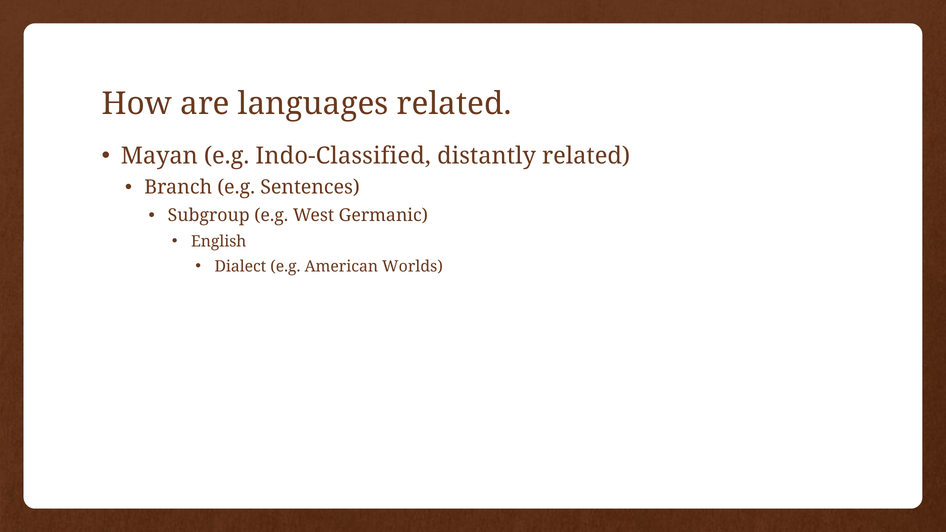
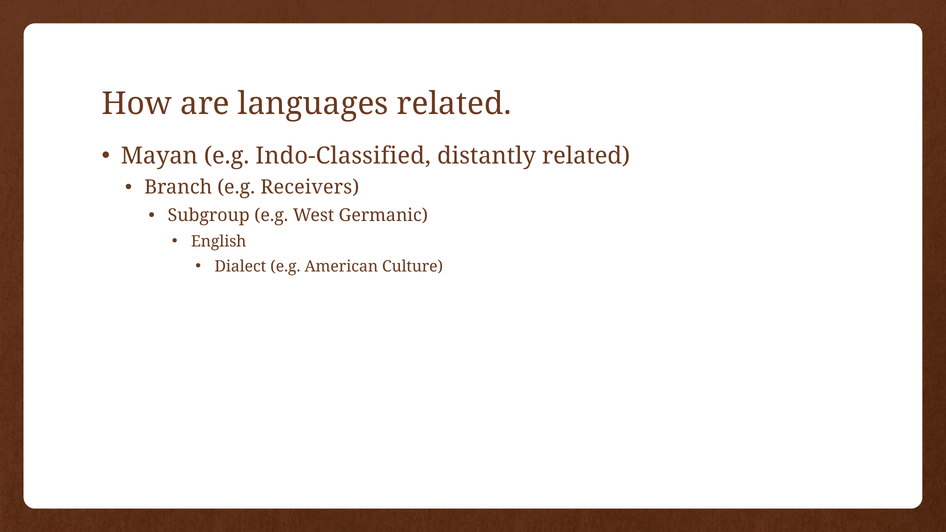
Sentences: Sentences -> Receivers (310, 187)
Worlds: Worlds -> Culture (413, 266)
